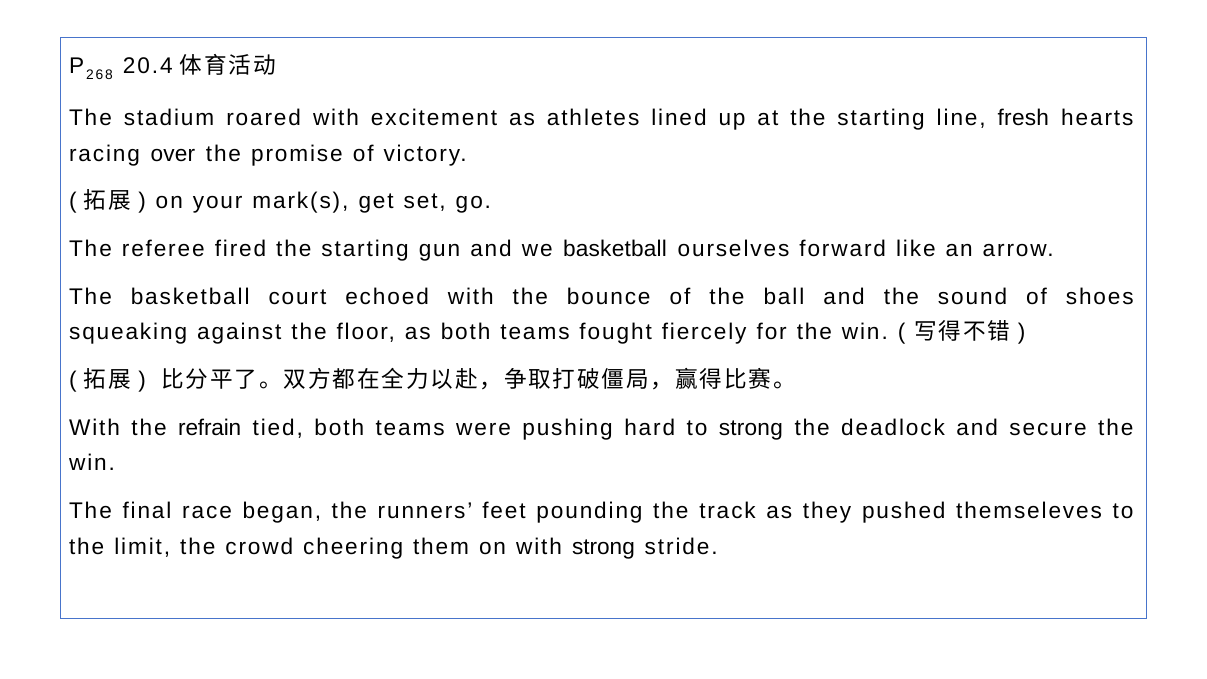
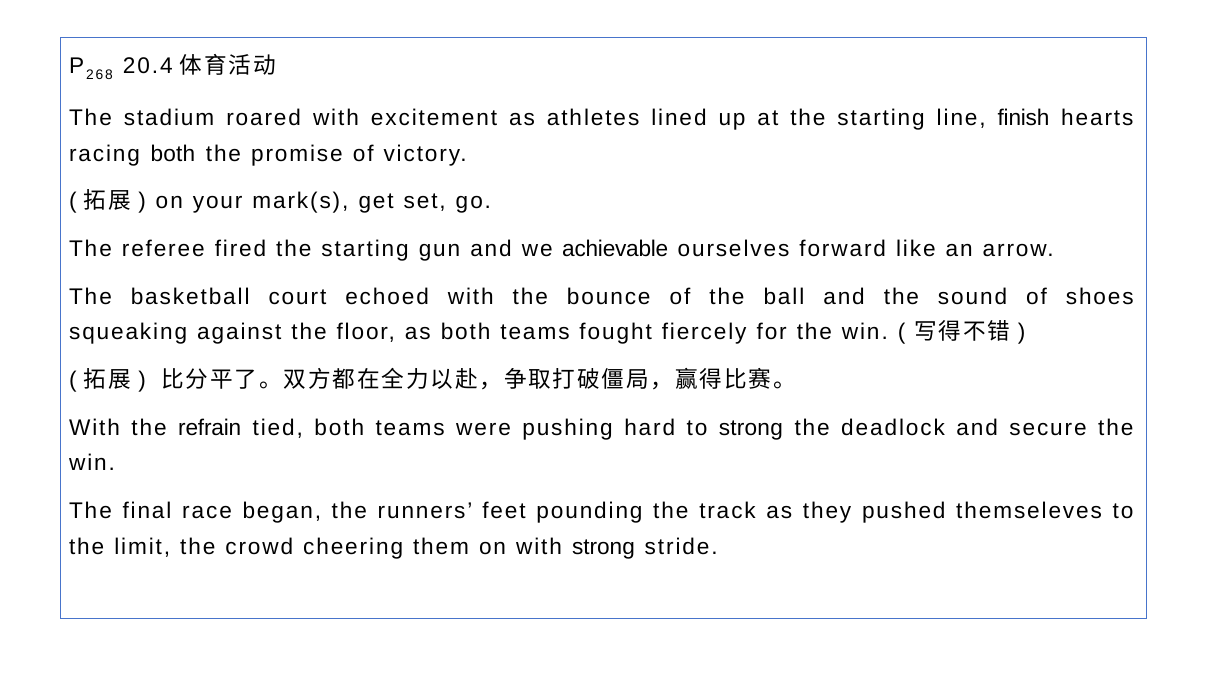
fresh: fresh -> finish (1024, 118)
racing over: over -> both (173, 154)
we basketball: basketball -> achievable (615, 249)
